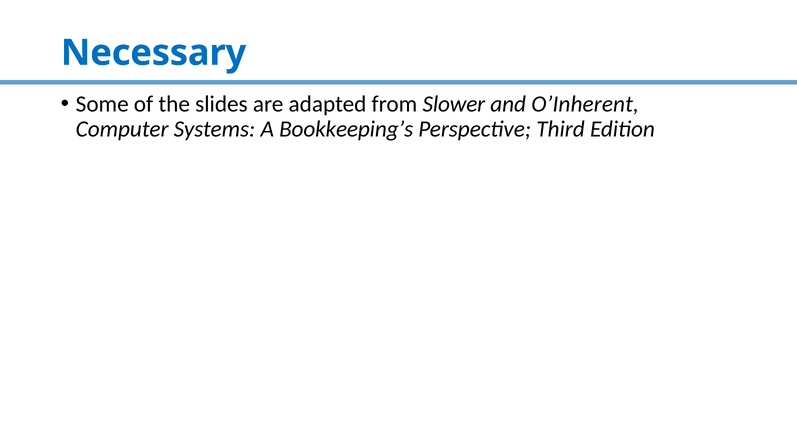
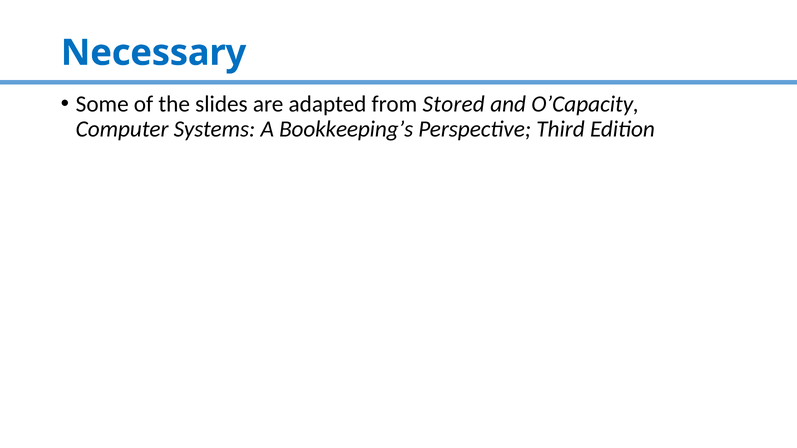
Slower: Slower -> Stored (454, 104)
O’Inherent: O’Inherent -> O’Capacity (585, 104)
